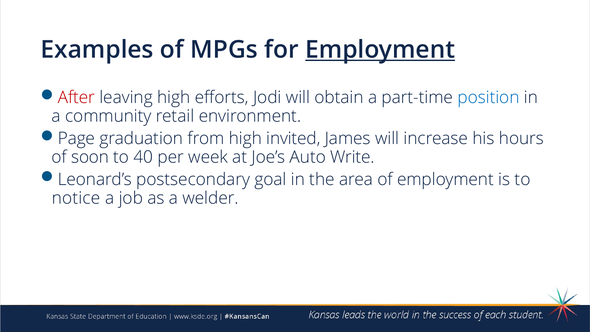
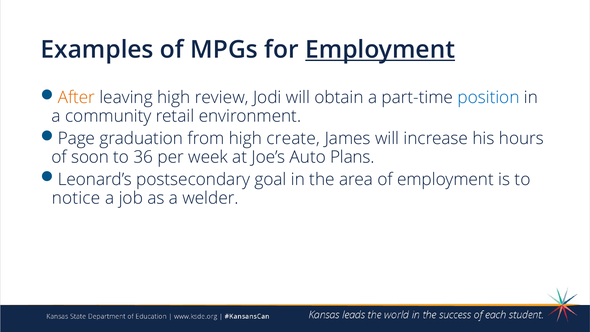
After colour: red -> orange (76, 98)
efforts: efforts -> review (222, 98)
invited: invited -> create (293, 138)
40: 40 -> 36 (143, 157)
Write: Write -> Plans (352, 157)
